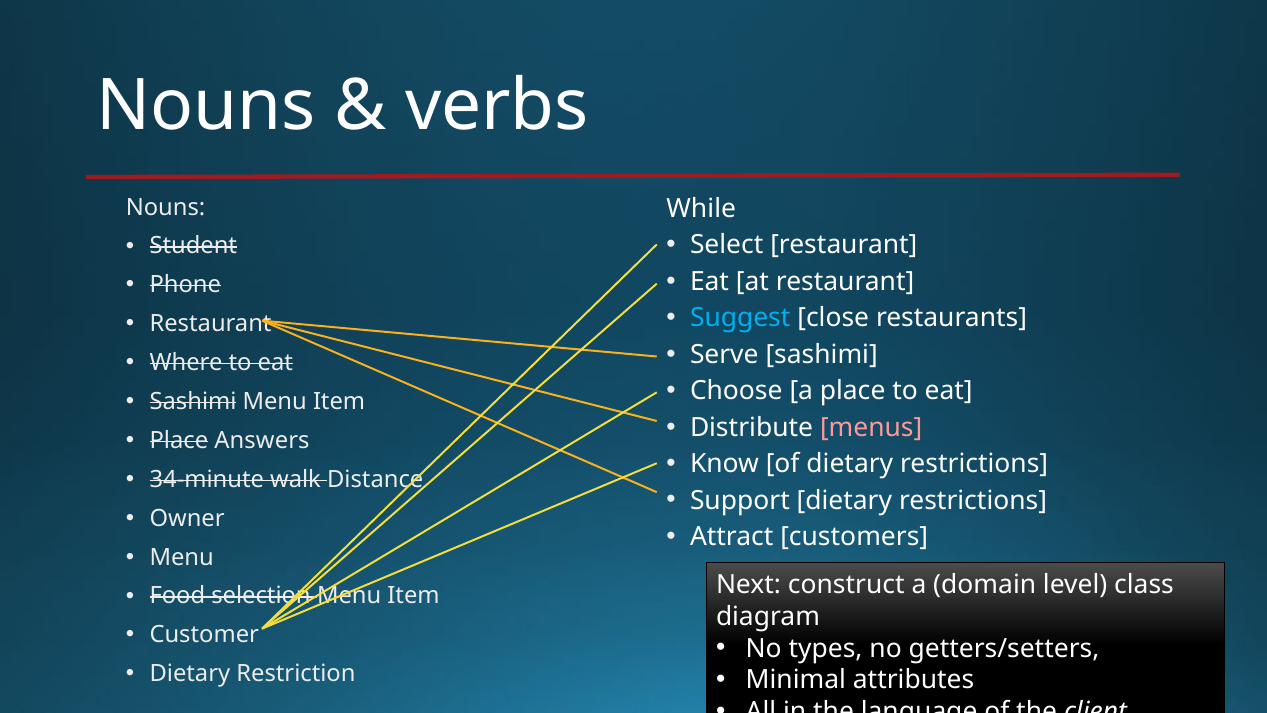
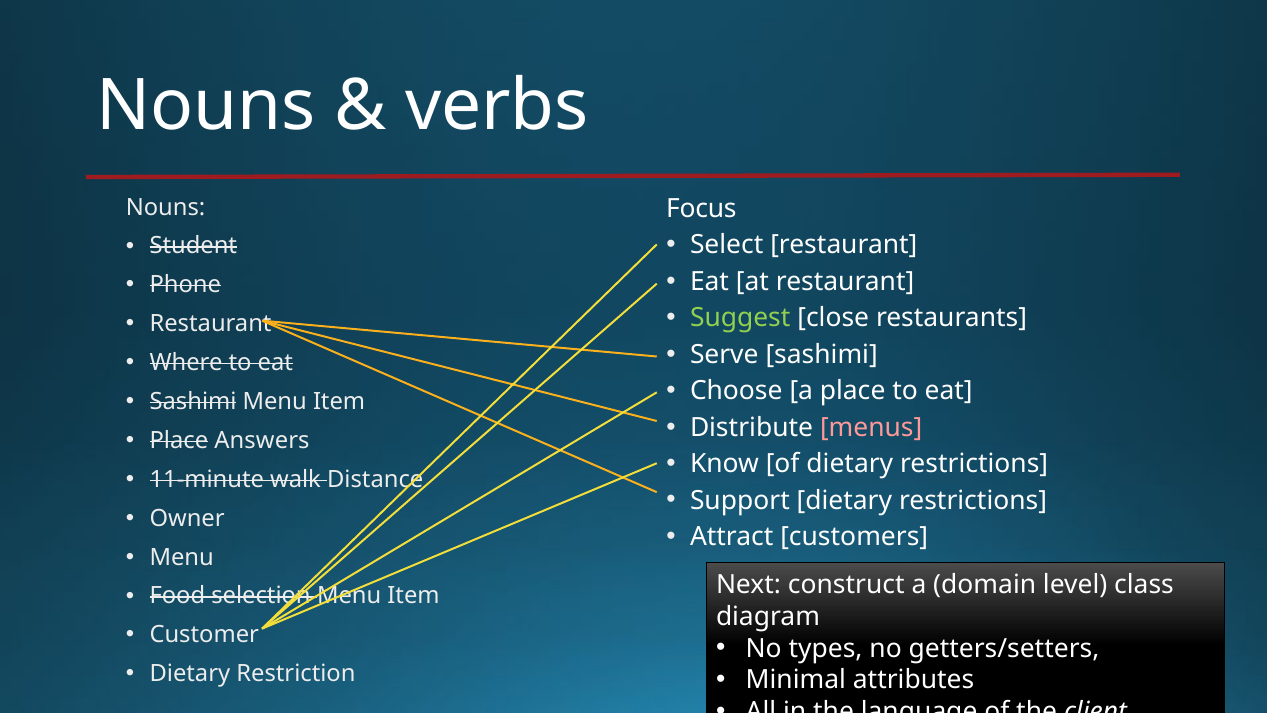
While: While -> Focus (701, 209)
Suggest colour: light blue -> light green (740, 318)
34-minute: 34-minute -> 11-minute (207, 479)
